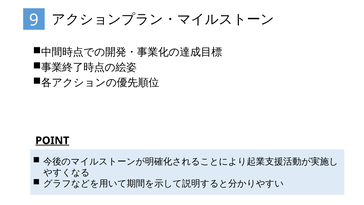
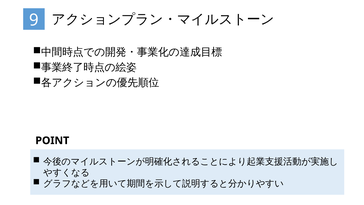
POINT underline: present -> none (52, 140)
